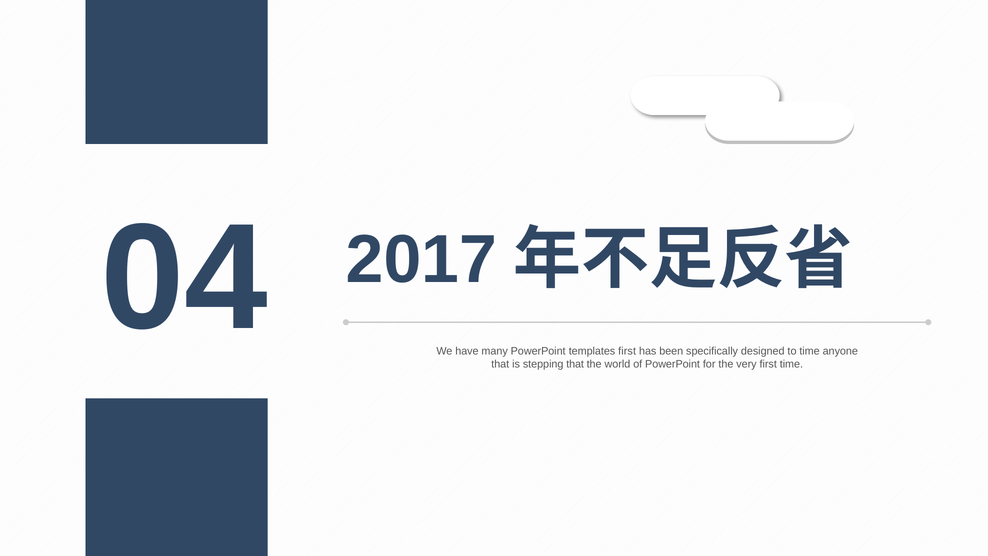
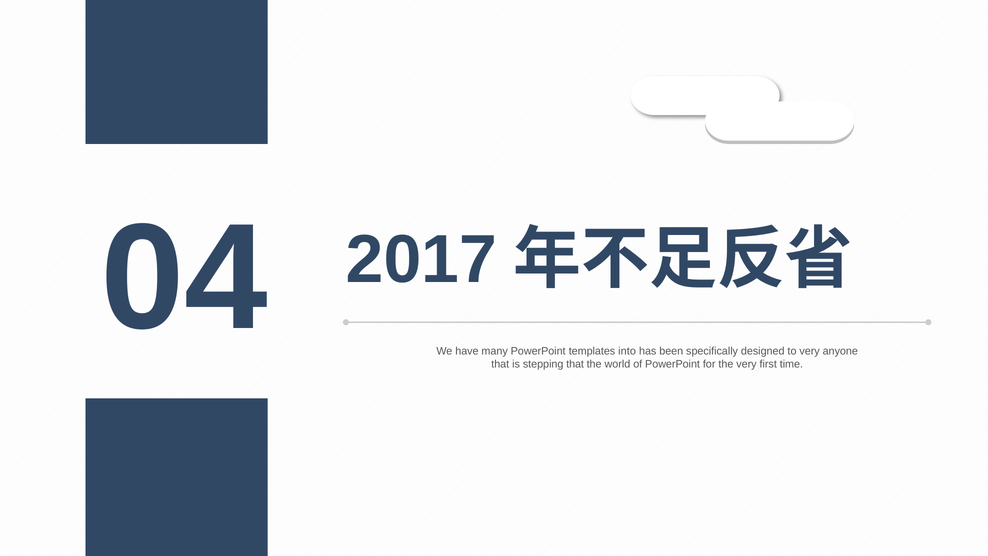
templates first: first -> into (627, 351)
to time: time -> very (810, 351)
